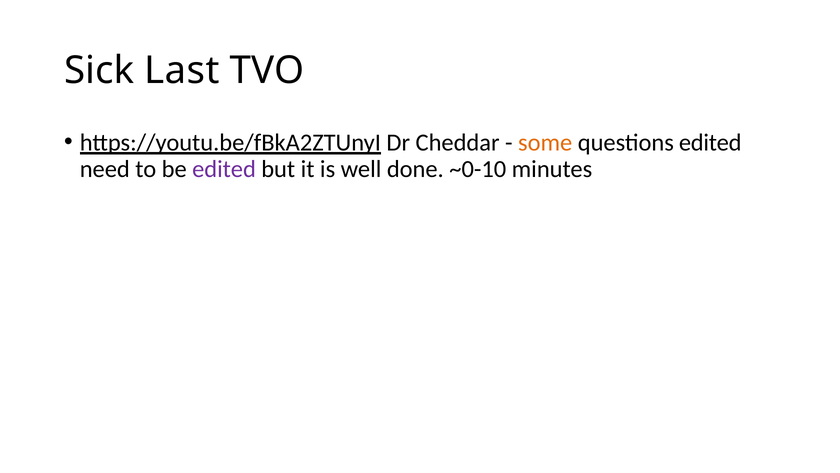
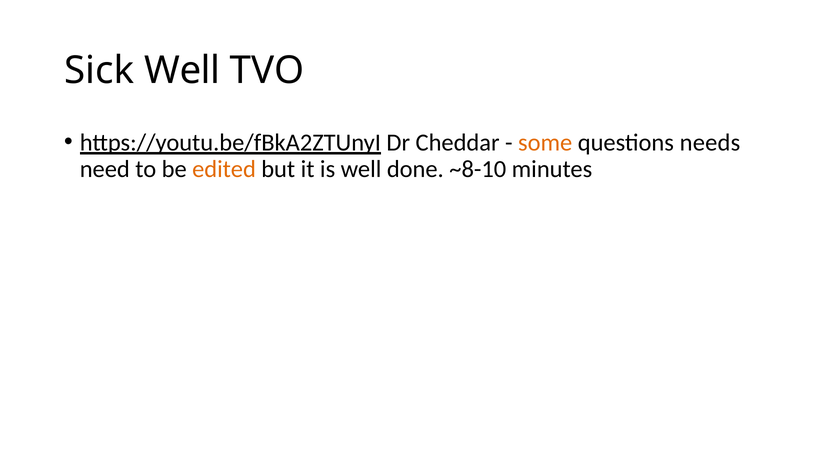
Sick Last: Last -> Well (182, 71)
questions edited: edited -> needs (710, 142)
edited colour: purple -> orange (224, 169)
~0-10: ~0-10 -> ~8-10 (478, 169)
